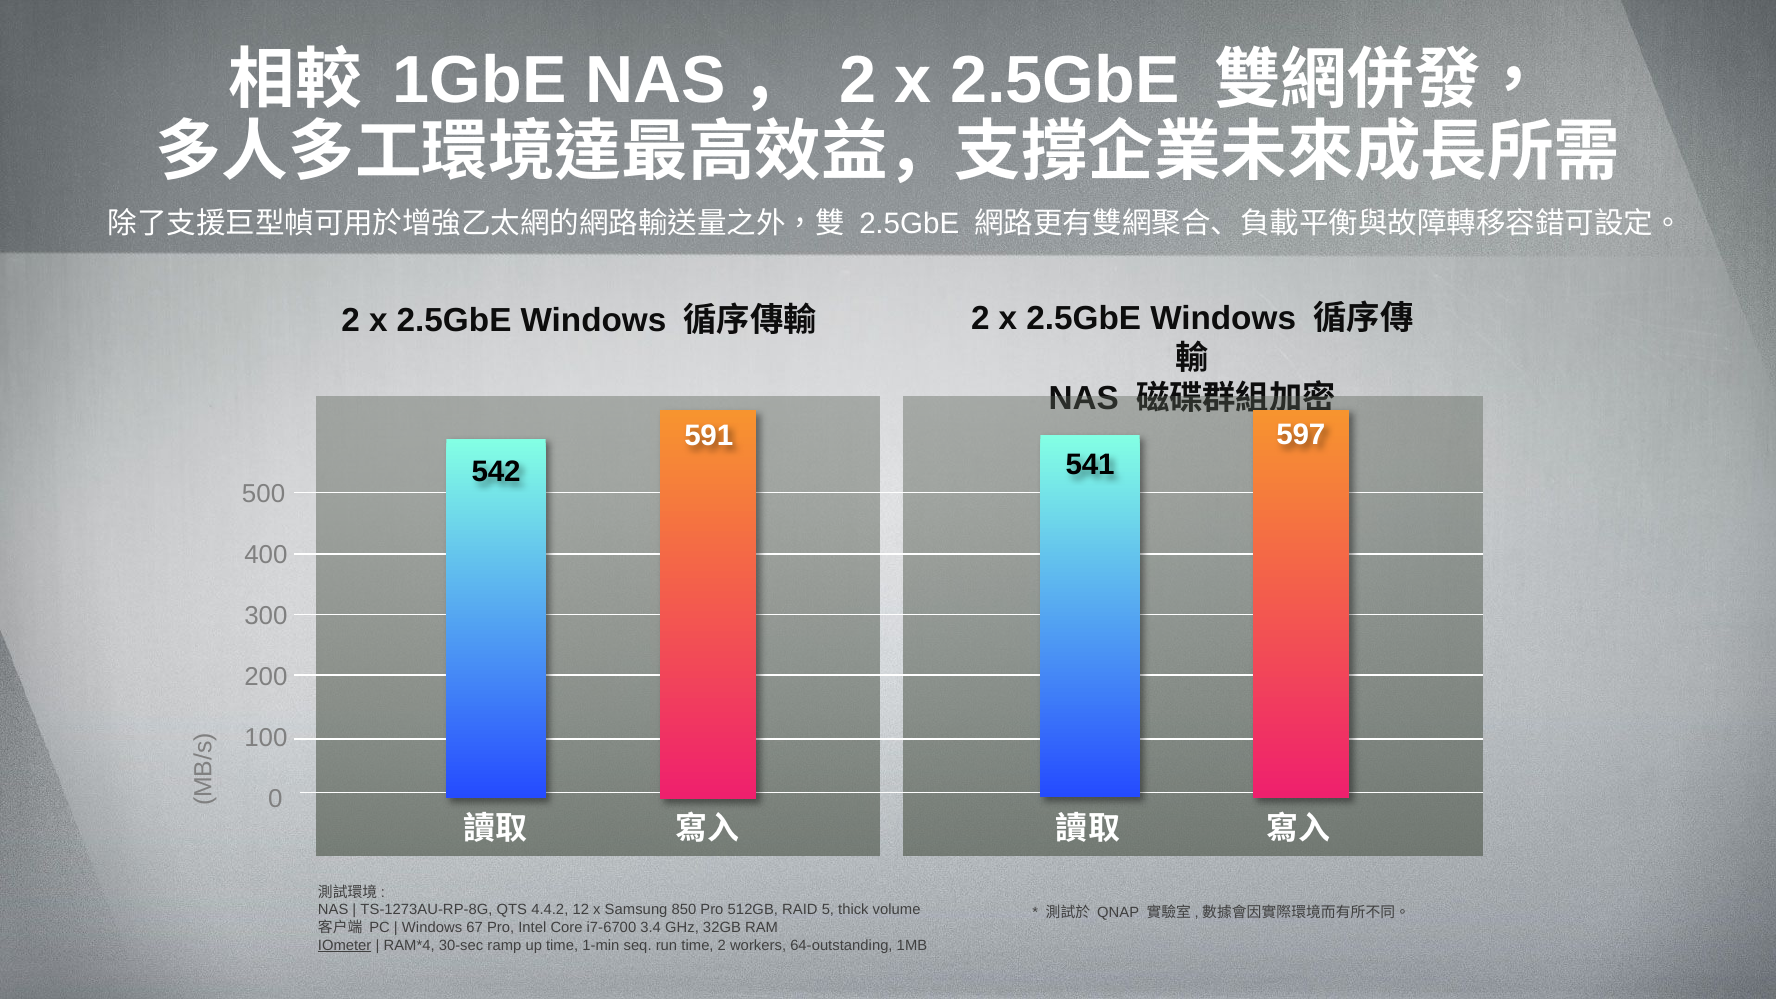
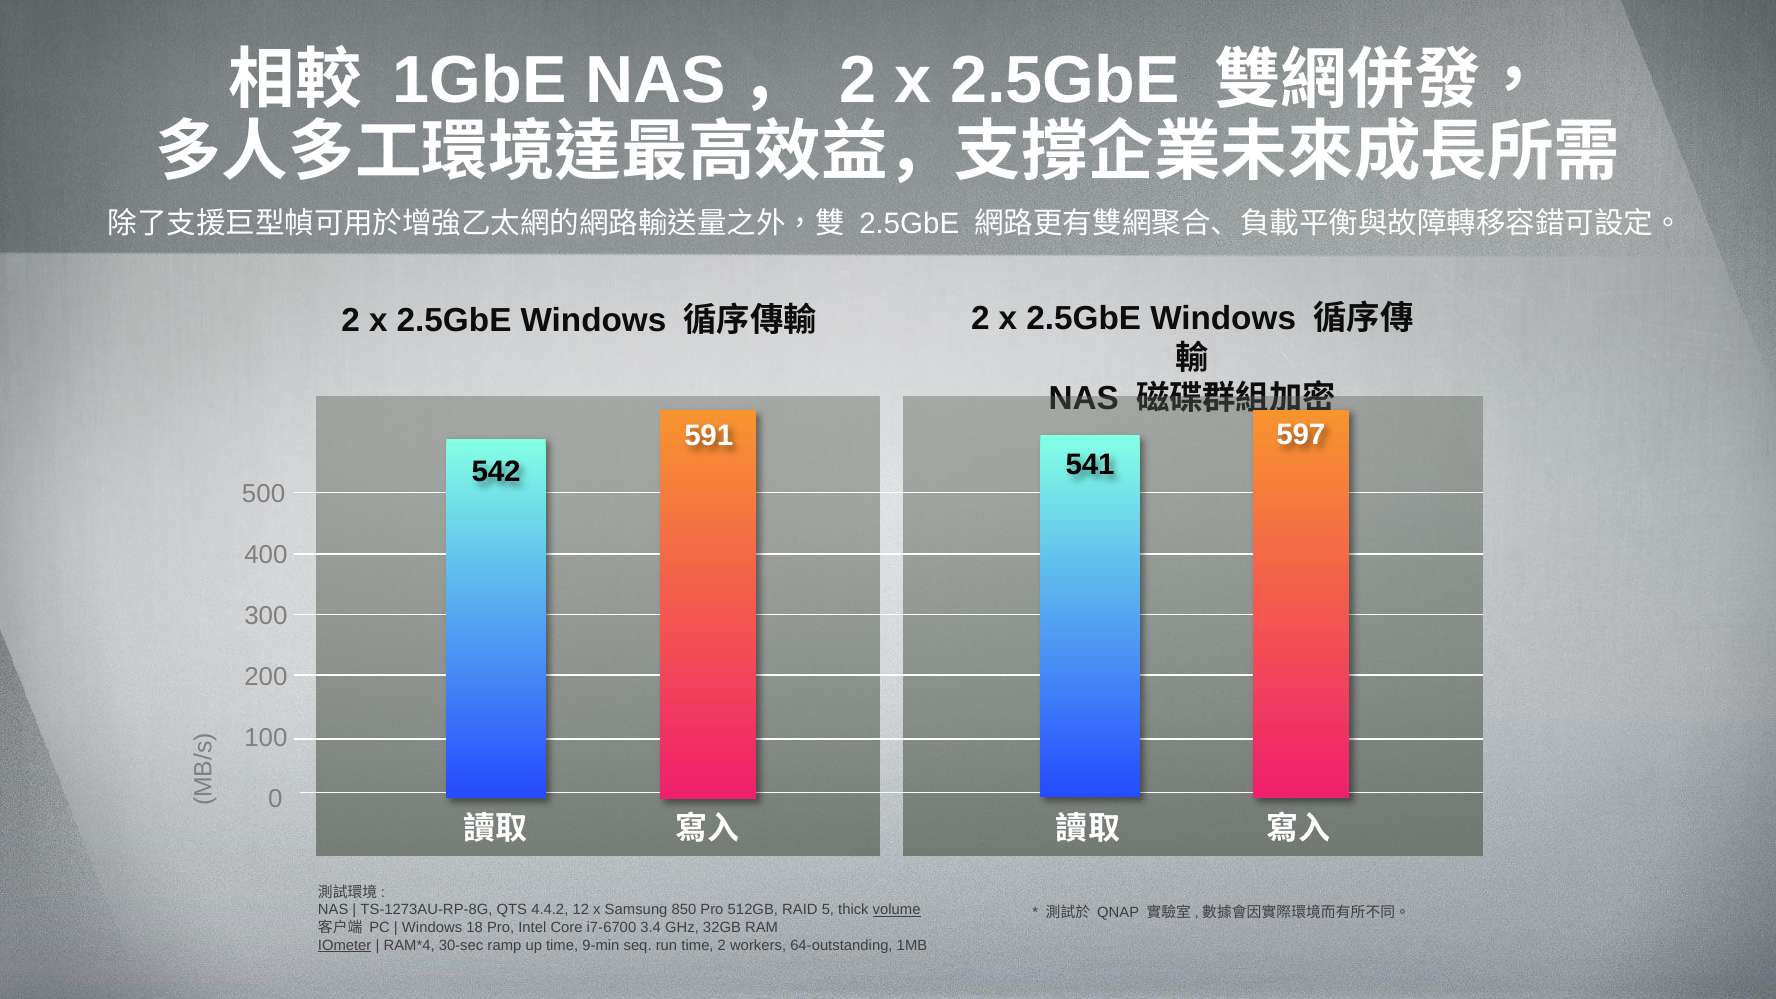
volume underline: none -> present (897, 910)
67: 67 -> 18 (475, 928)
1-min: 1-min -> 9-min (601, 945)
